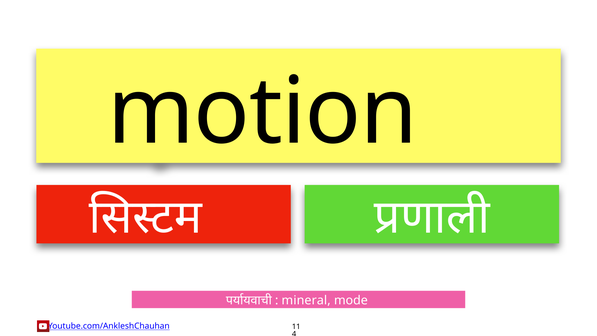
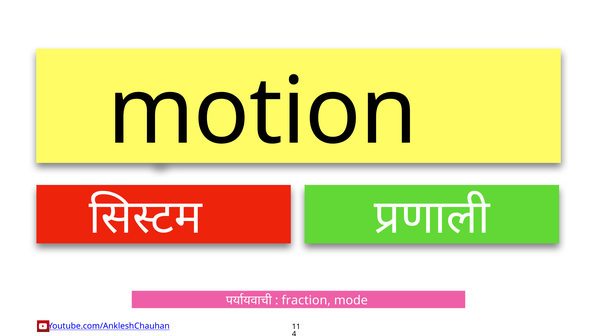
mineral: mineral -> fraction (306, 300)
